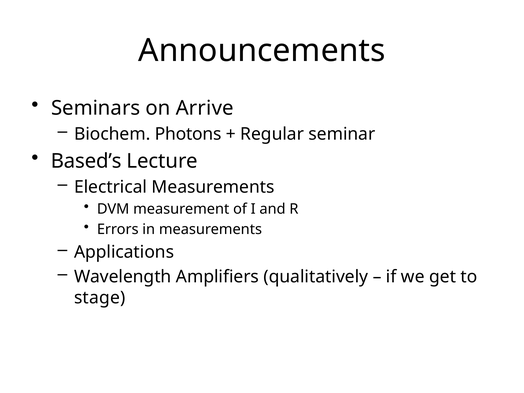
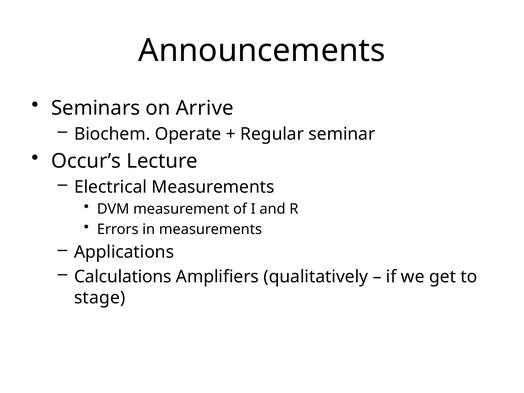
Photons: Photons -> Operate (188, 134)
Based’s: Based’s -> Occur’s (86, 161)
Wavelength: Wavelength -> Calculations (123, 277)
